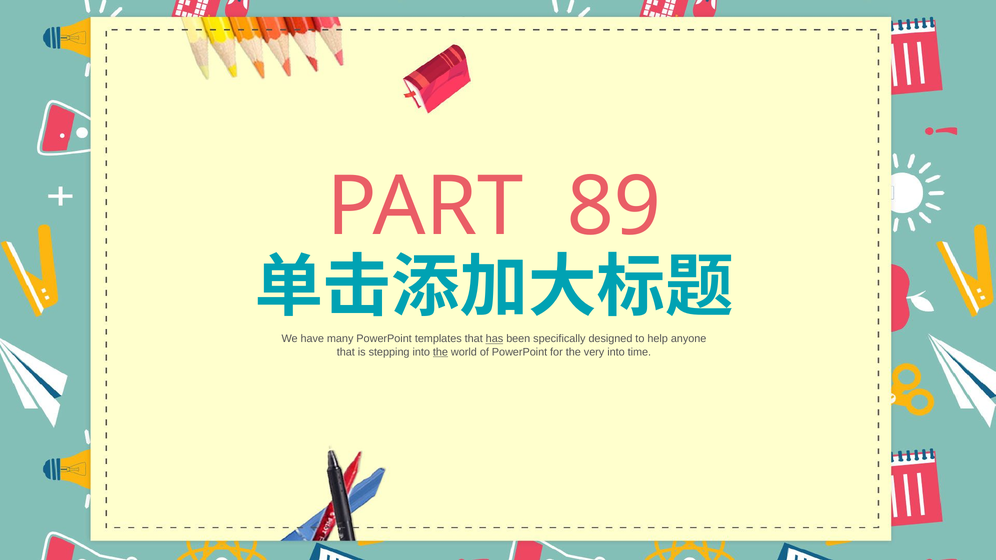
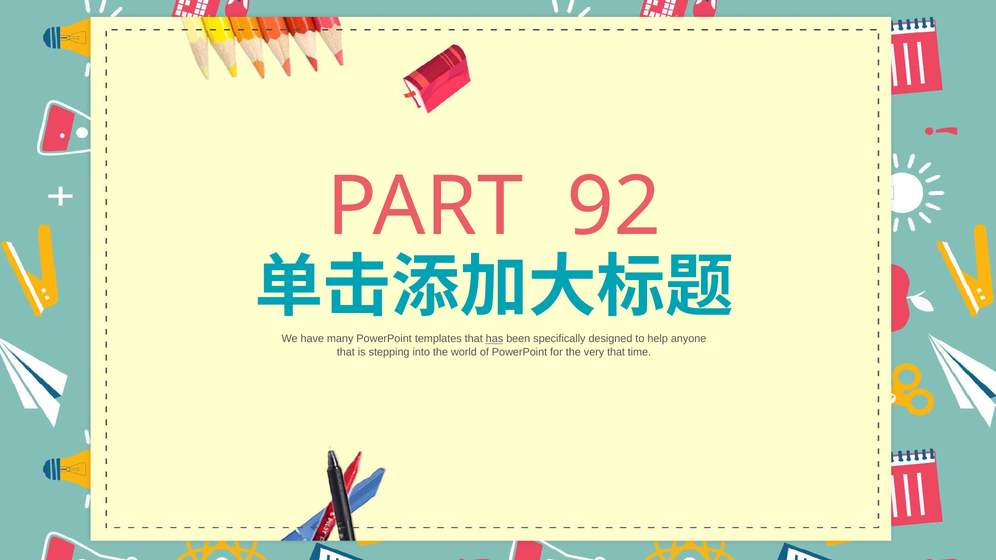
89: 89 -> 92 (614, 207)
the underline: present -> none (440, 352)
very into: into -> that (616, 352)
